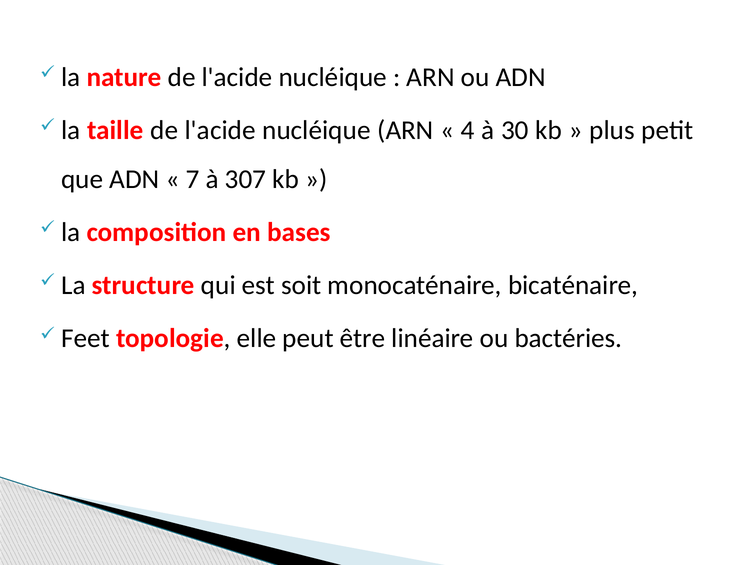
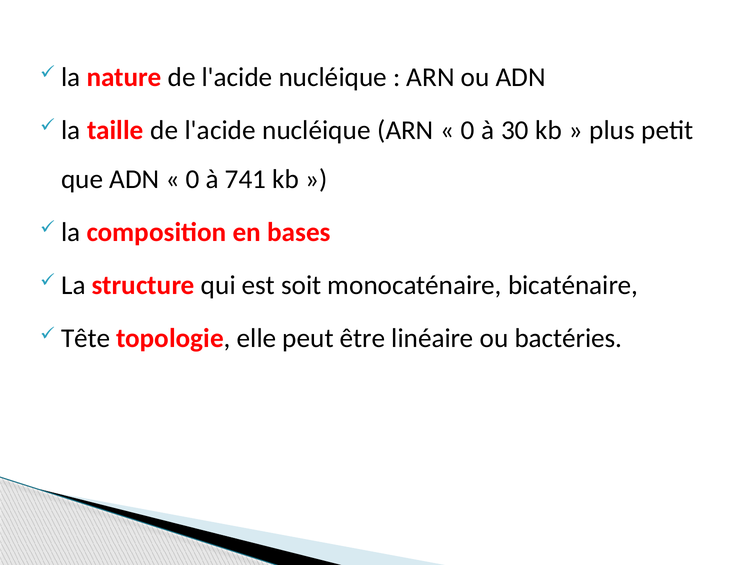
4: 4 -> 0 (468, 130)
7: 7 -> 0 (193, 179)
307: 307 -> 741 (246, 179)
Feet: Feet -> Tête (86, 339)
